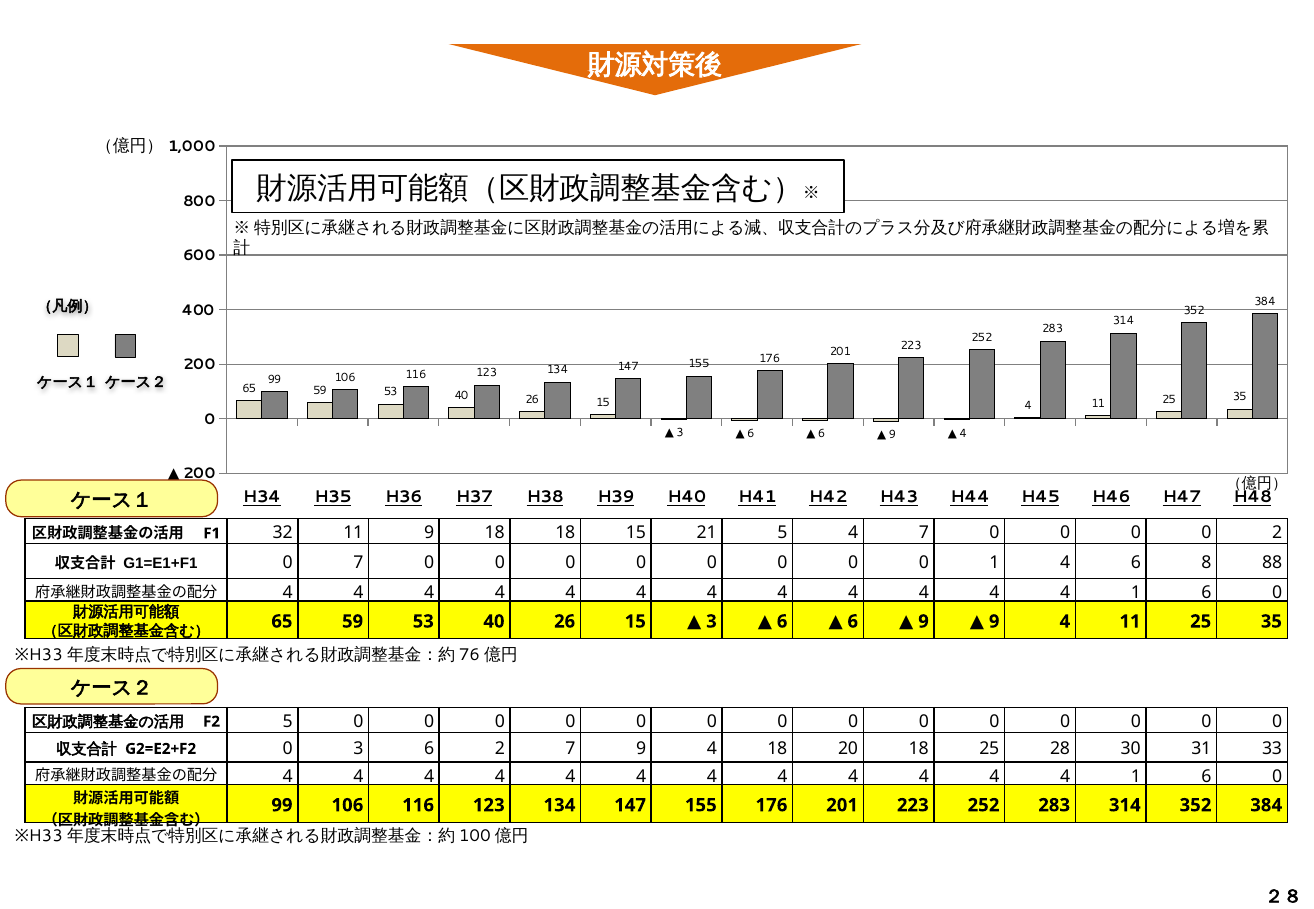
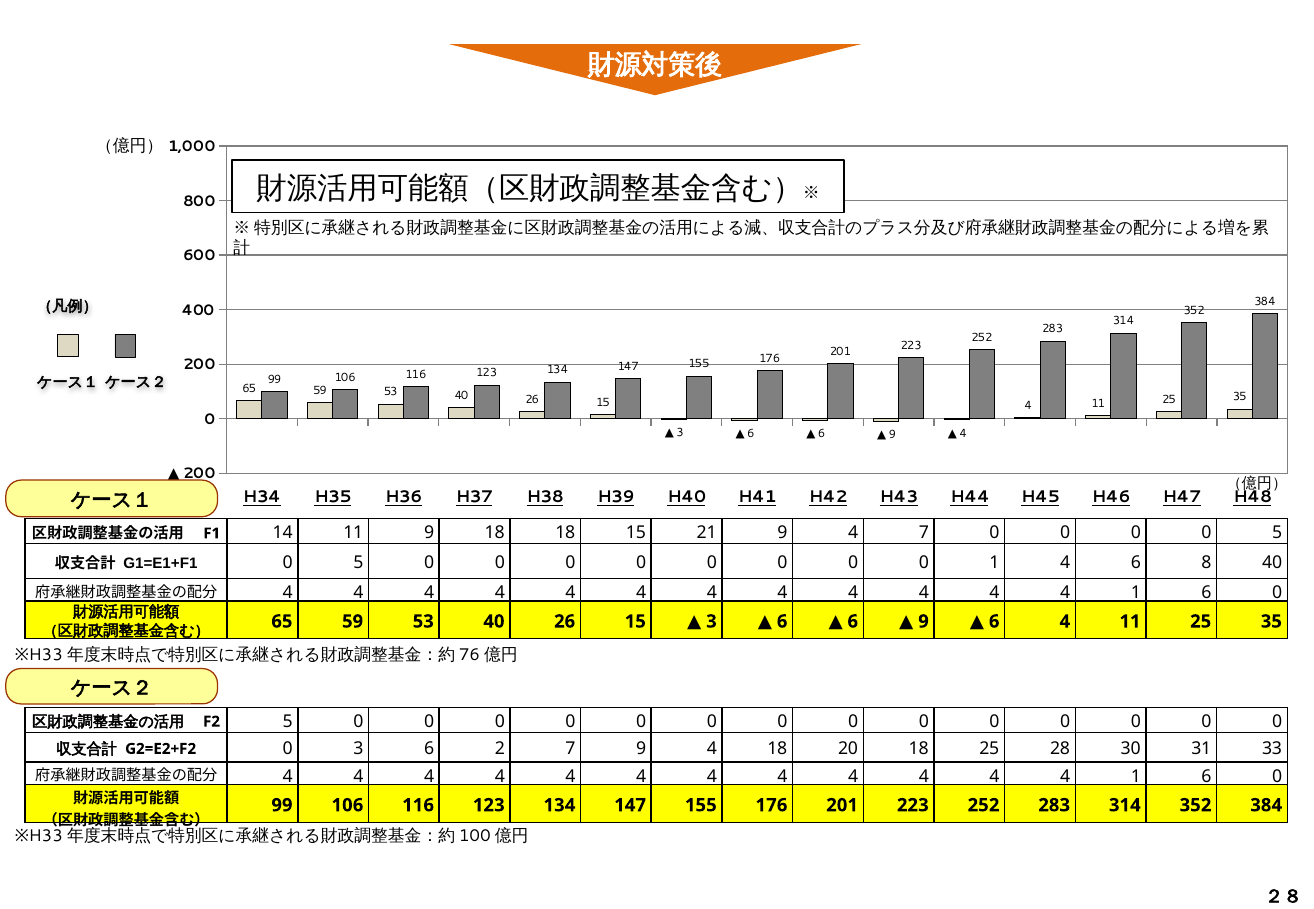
32: 32 -> 14 (283, 533)
21 5: 5 -> 9 (783, 533)
0 0 2: 2 -> 5 (1277, 533)
G1=E1+F1 0 7: 7 -> 5 (358, 563)
8 88: 88 -> 40 (1272, 563)
9: 9 -> 6 (994, 622)
